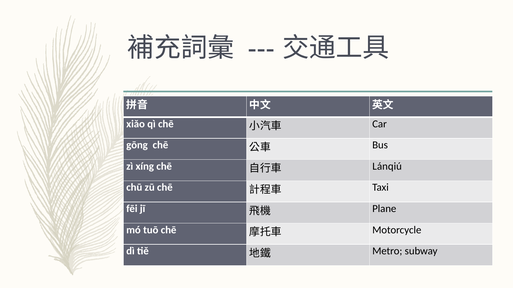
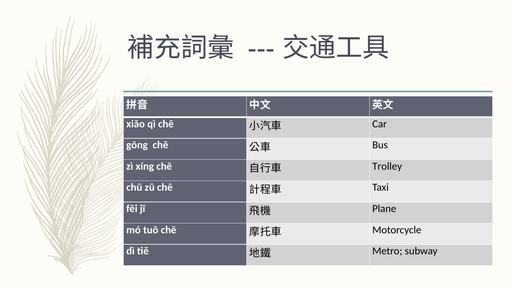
Lánqiú: Lánqiú -> Trolley (387, 167)
